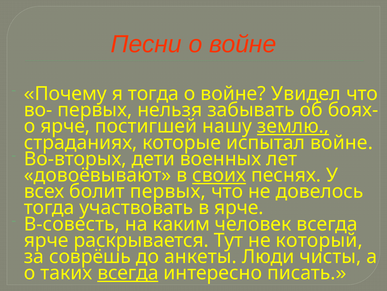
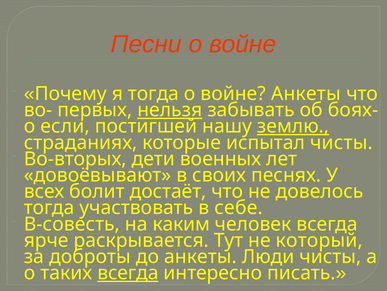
войне Увидел: Увидел -> Анкеты (306, 93)
нельзя underline: none -> present (170, 110)
о ярче: ярче -> если (65, 126)
испытал войне: войне -> чисты (342, 142)
своих underline: present -> none (219, 175)
болит первых: первых -> достаёт (168, 191)
в ярче: ярче -> себе (239, 207)
соврёшь: соврёшь -> доброты (90, 256)
